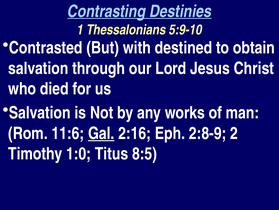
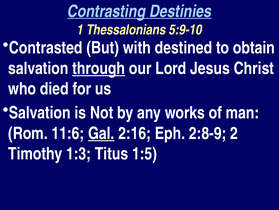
through underline: none -> present (99, 68)
1:0: 1:0 -> 1:3 (79, 153)
8:5: 8:5 -> 1:5 (145, 153)
